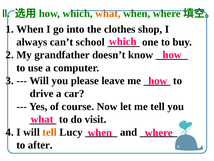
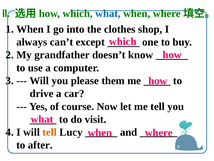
what colour: orange -> blue (108, 13)
school: school -> except (90, 42)
leave: leave -> them (113, 80)
